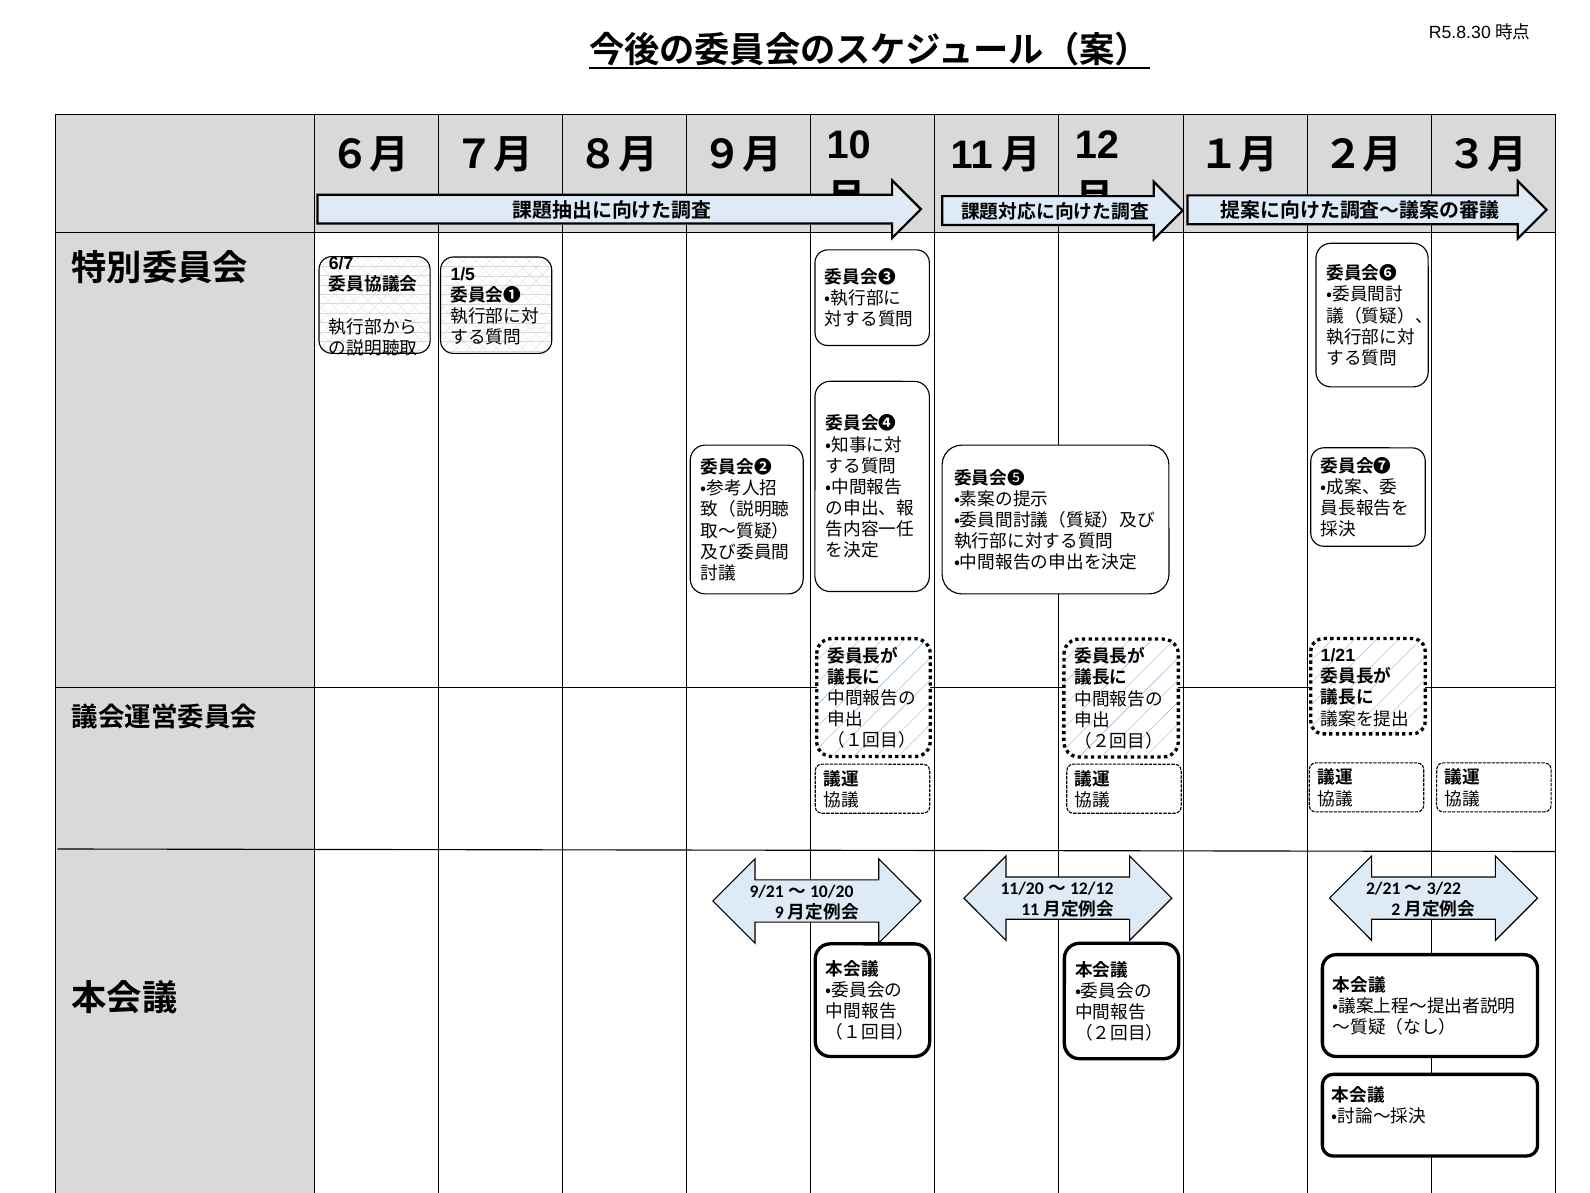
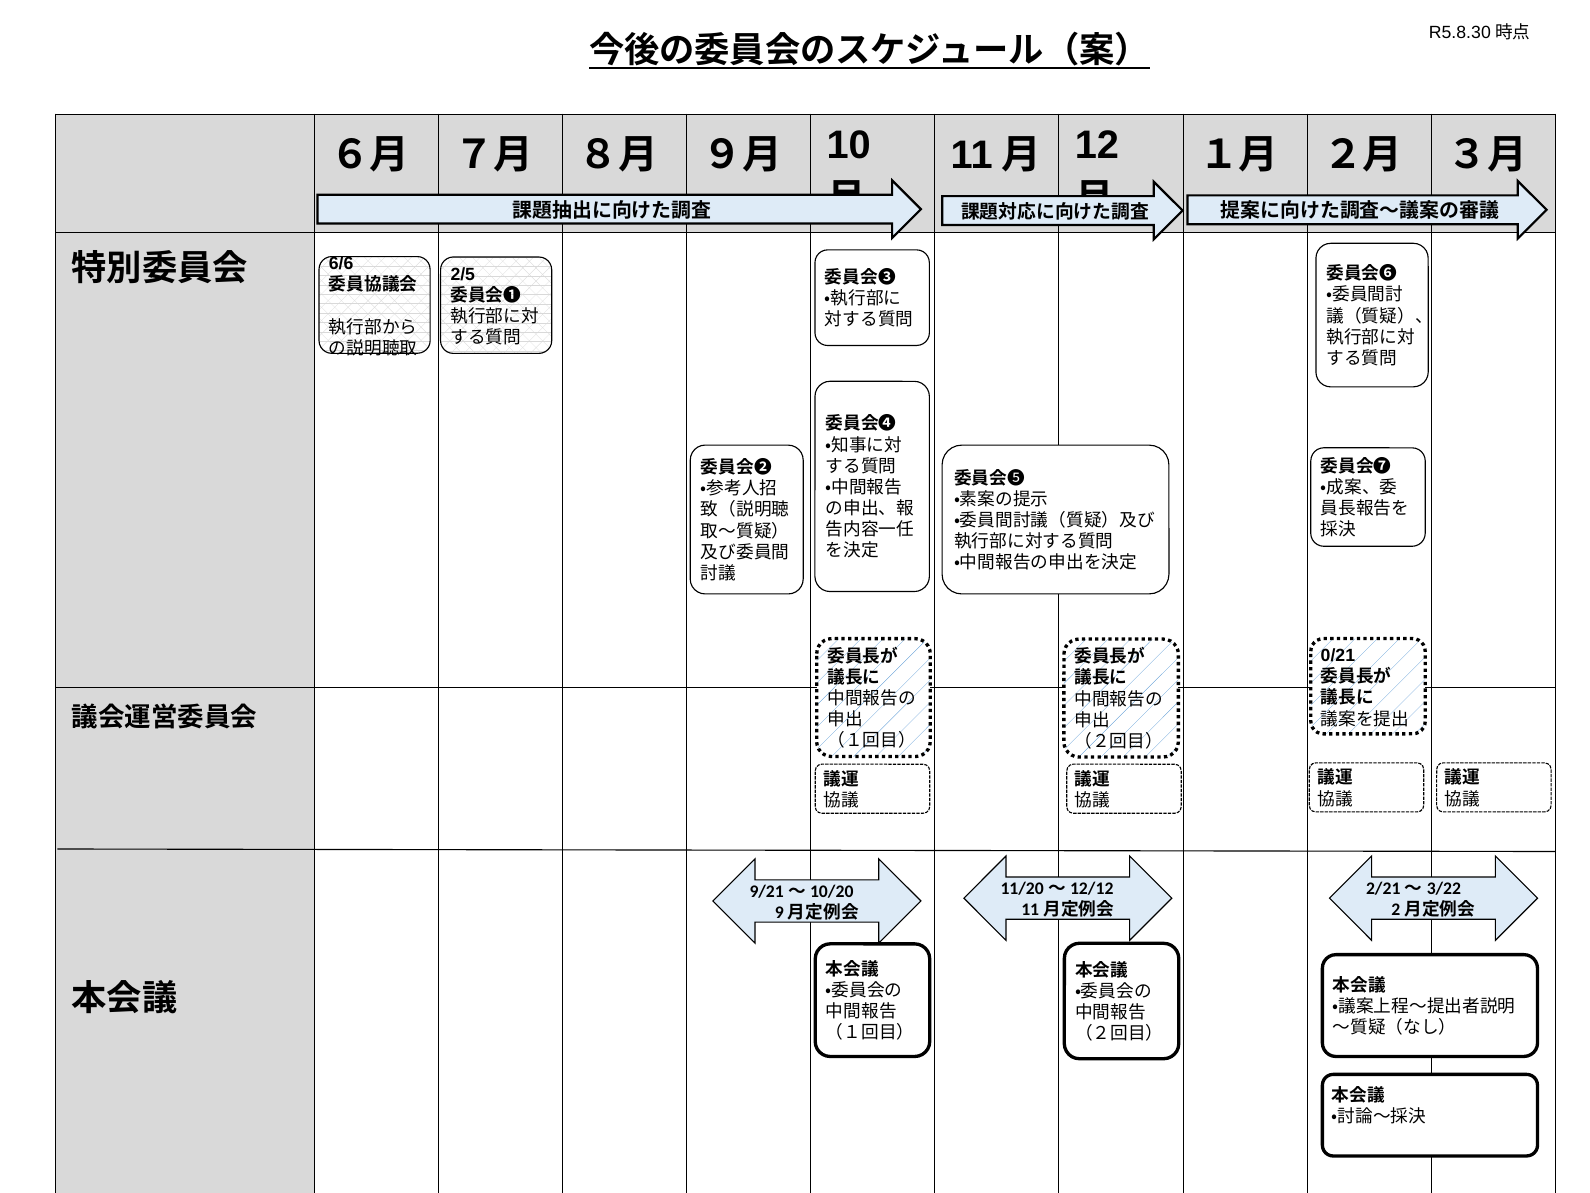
6/7: 6/7 -> 6/6 (341, 264)
1/5: 1/5 -> 2/5 (463, 275)
1/21: 1/21 -> 0/21 (1338, 655)
